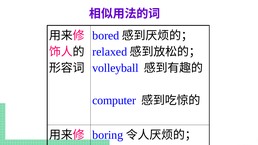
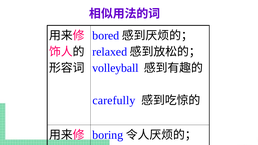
computer: computer -> carefully (114, 101)
